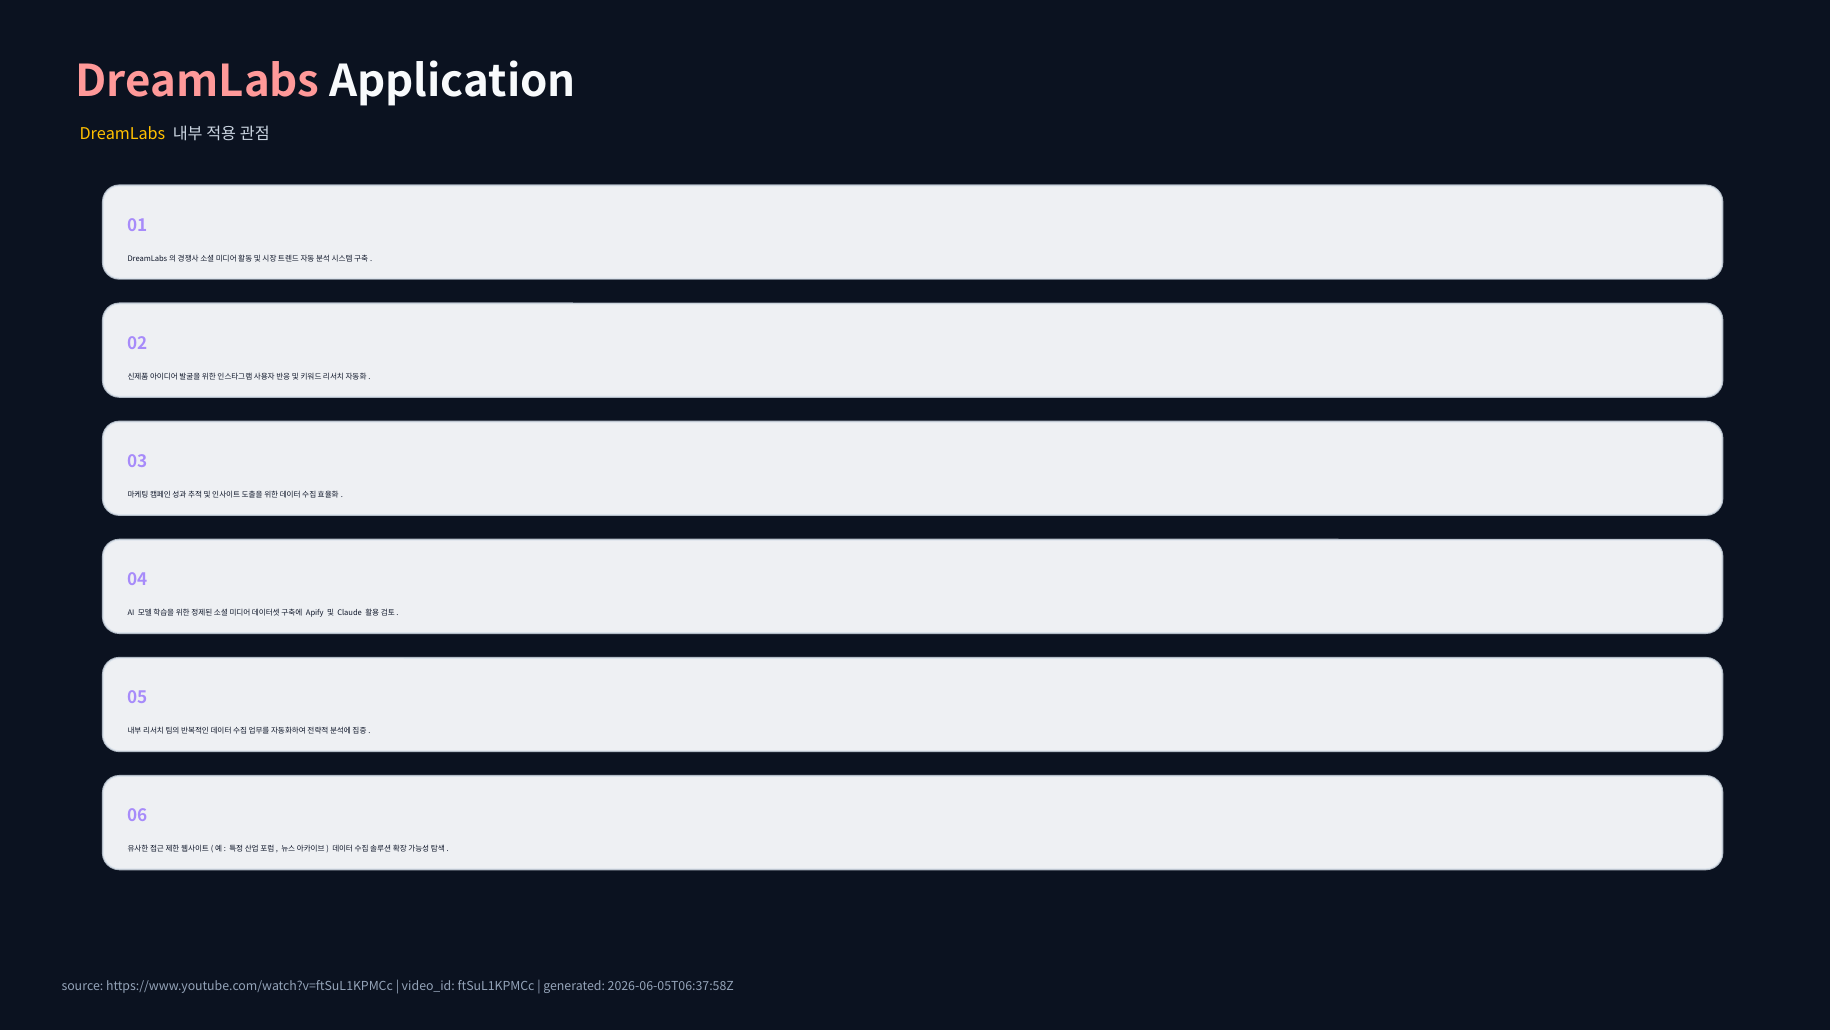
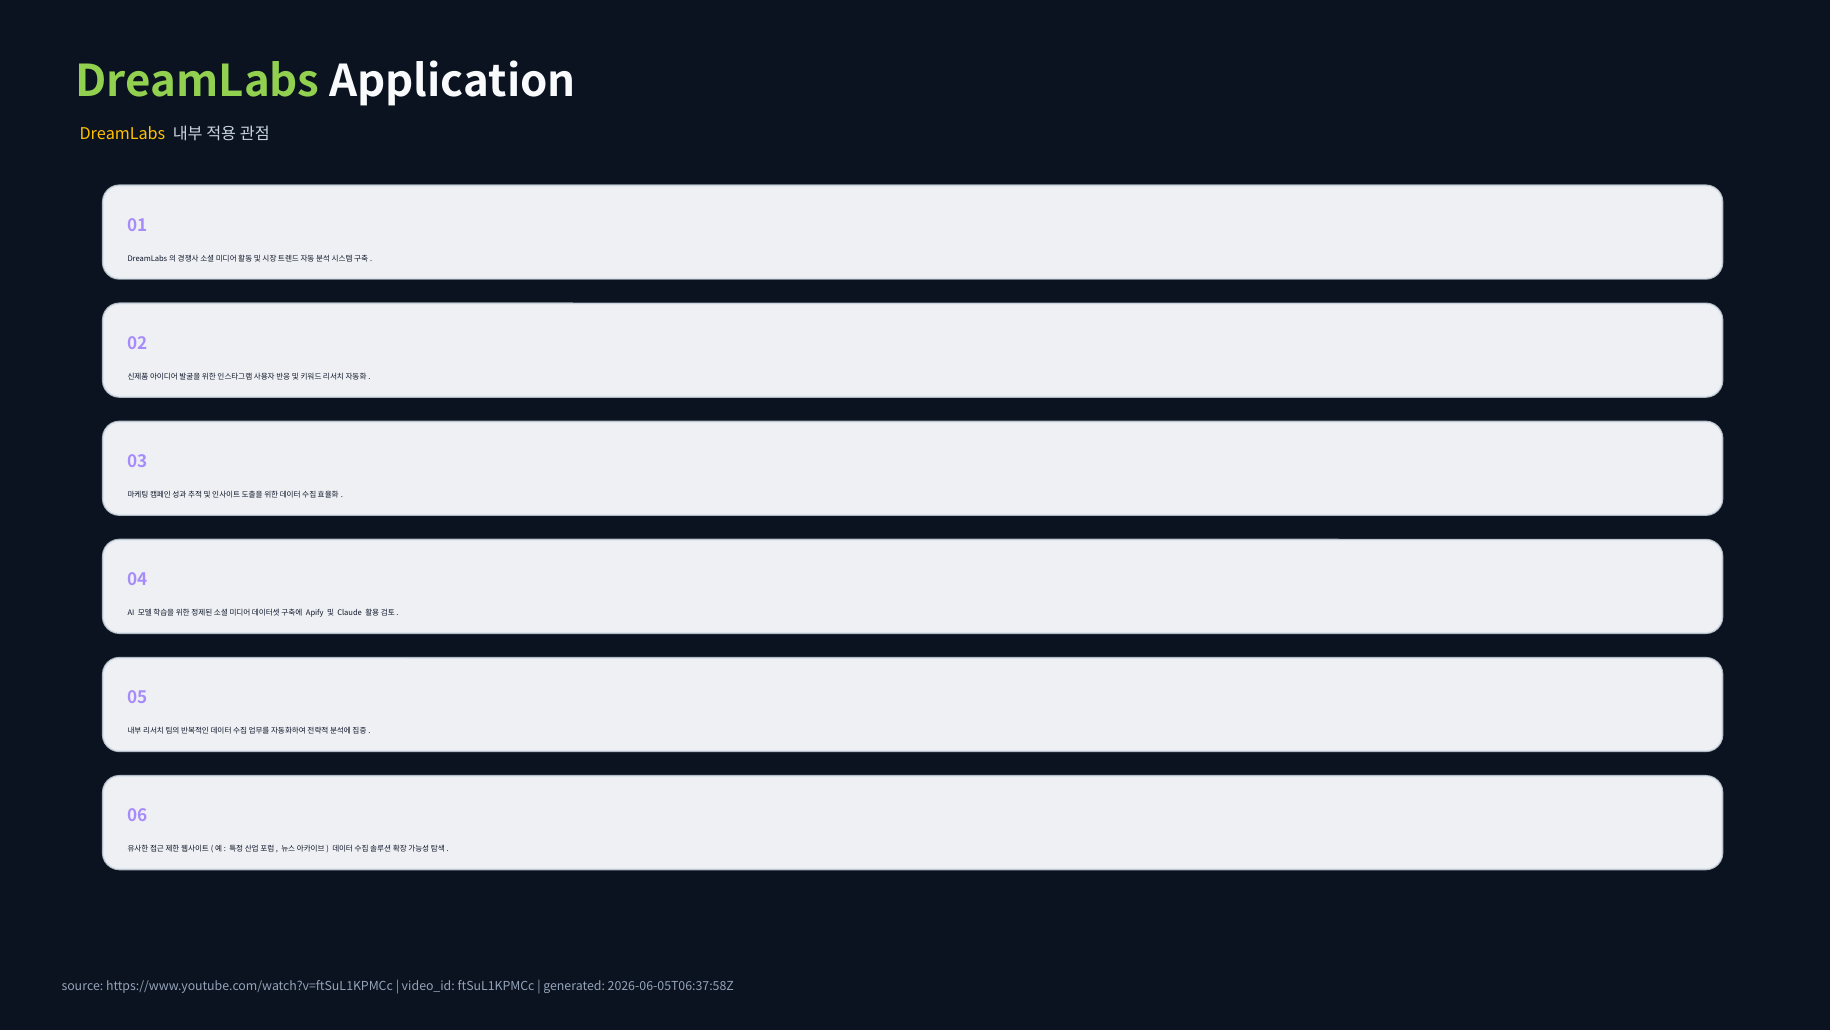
DreamLabs colour: pink -> light green (198, 82)
